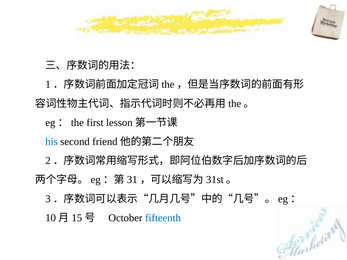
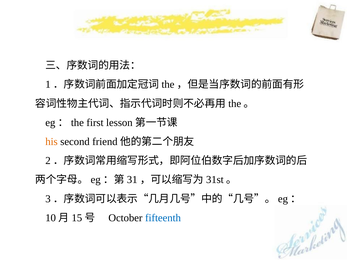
his colour: blue -> orange (52, 142)
